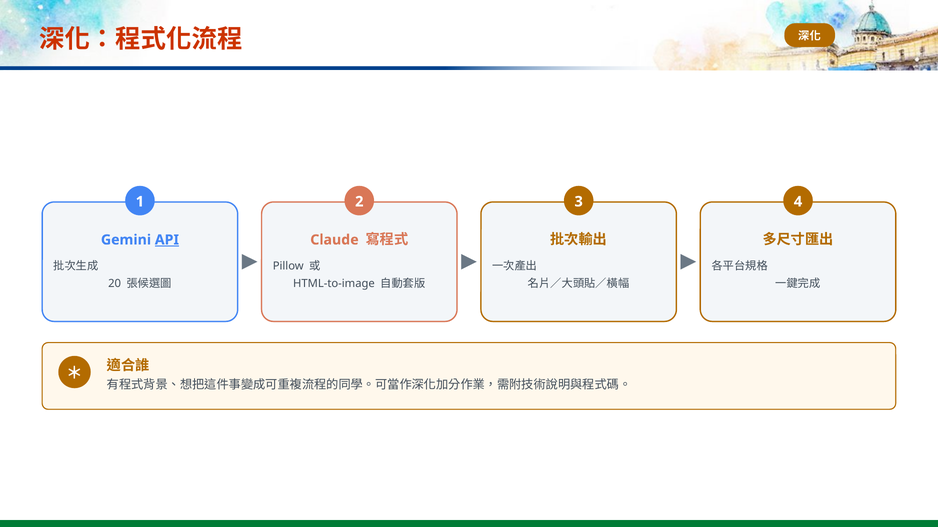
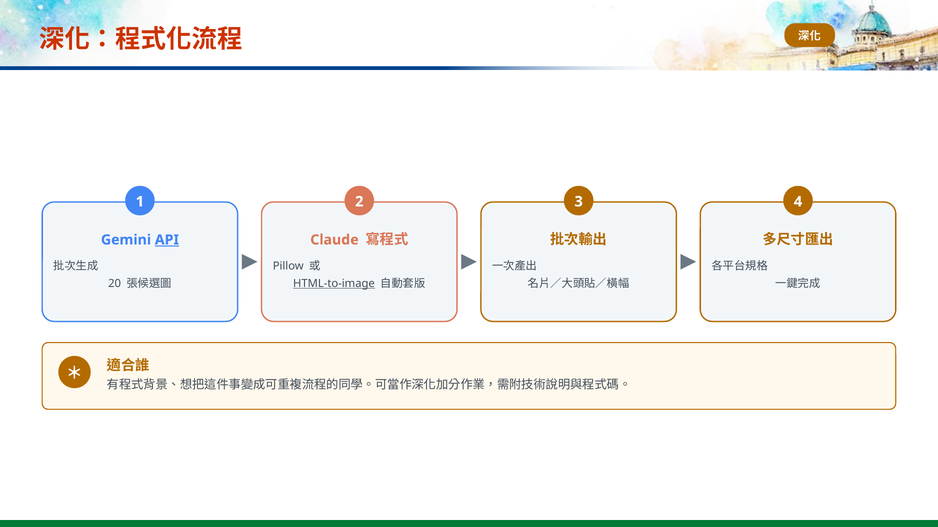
HTML-to-image underline: none -> present (334, 284)
